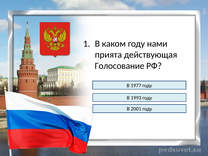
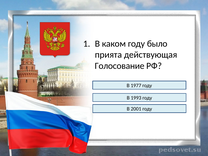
нами: нами -> было (157, 44)
